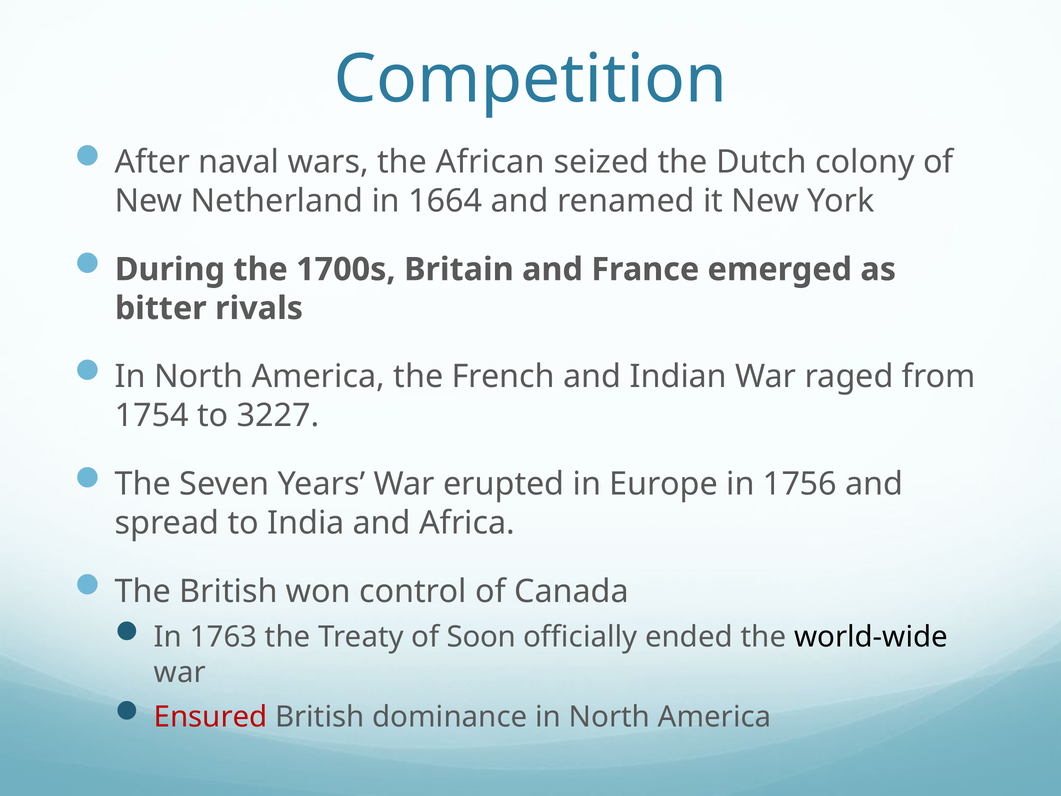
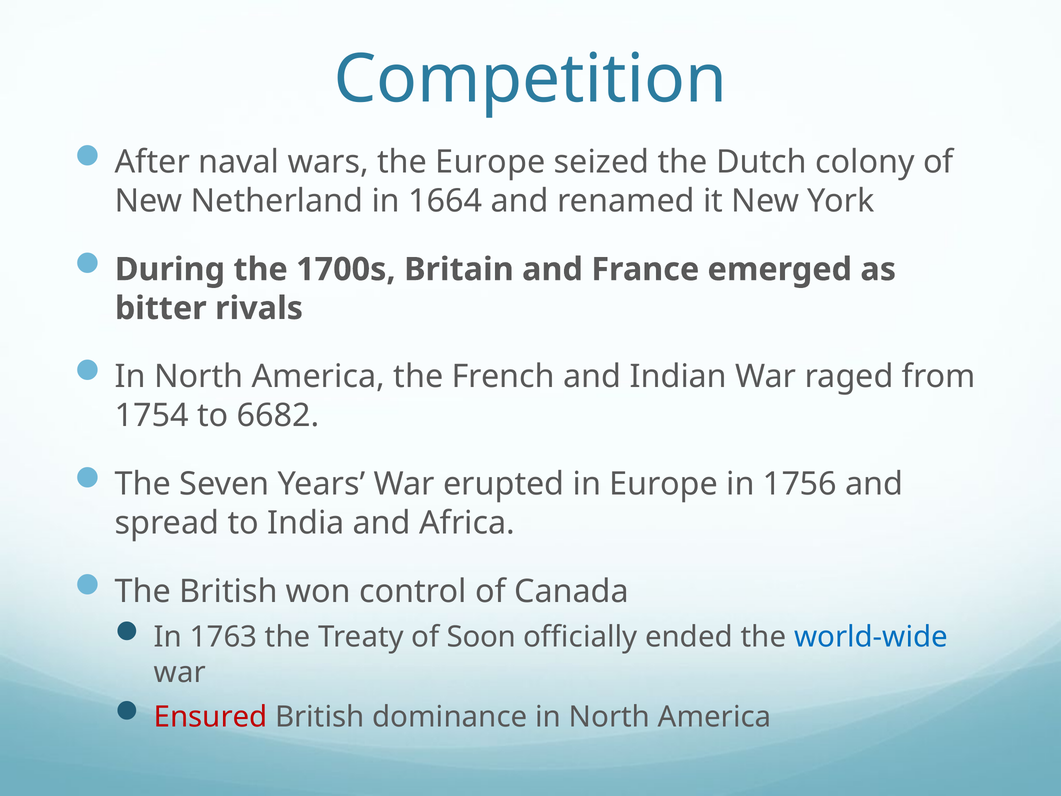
the African: African -> Europe (490, 162)
3227: 3227 -> 6682 (278, 416)
world-wide colour: black -> blue (871, 637)
